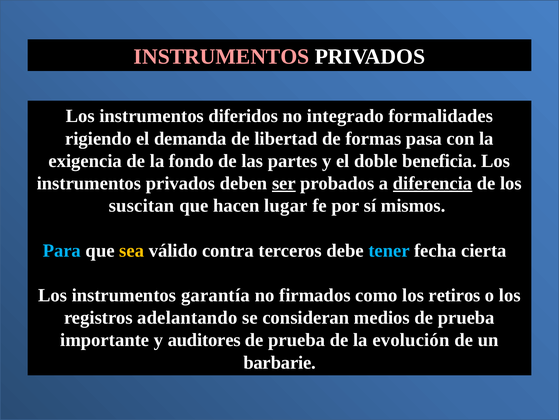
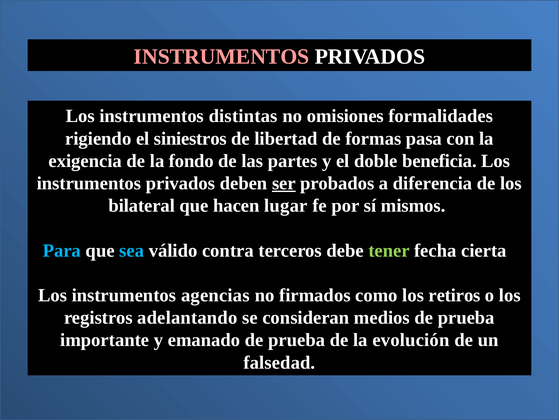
diferidos: diferidos -> distintas (243, 116)
integrado: integrado -> omisiones (345, 116)
demanda: demanda -> siniestros (190, 138)
diferencia underline: present -> none (433, 183)
suscitan: suscitan -> bilateral (142, 205)
sea colour: yellow -> light blue (132, 250)
tener colour: light blue -> light green (389, 250)
garantía: garantía -> agencias (215, 295)
auditores: auditores -> emanado (204, 340)
barbarie: barbarie -> falsedad (279, 362)
